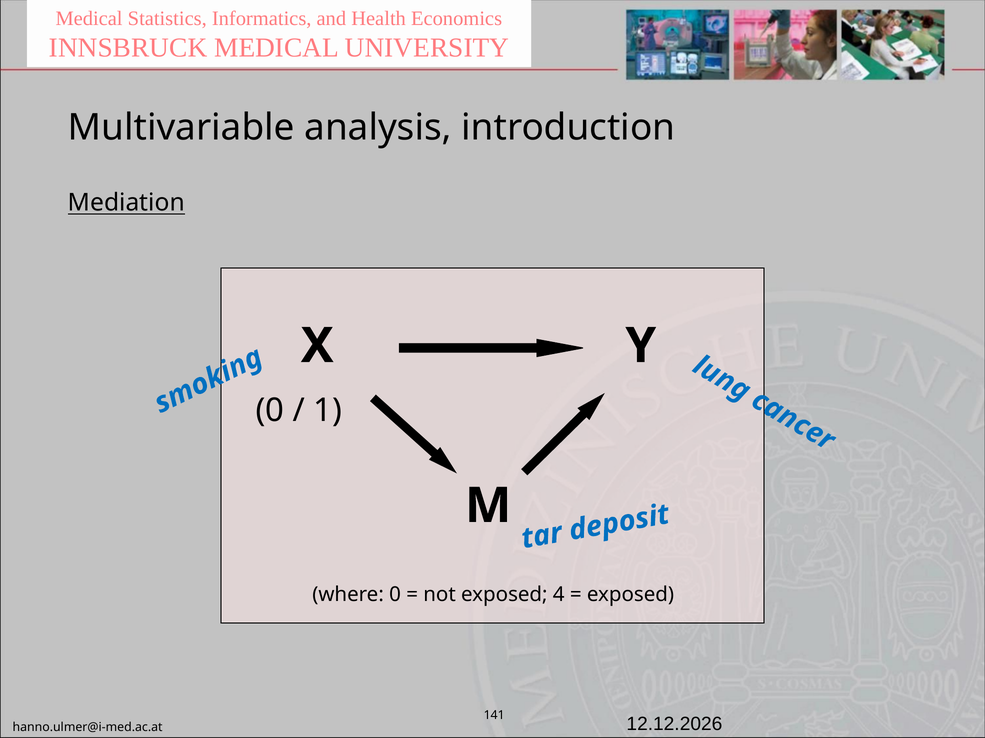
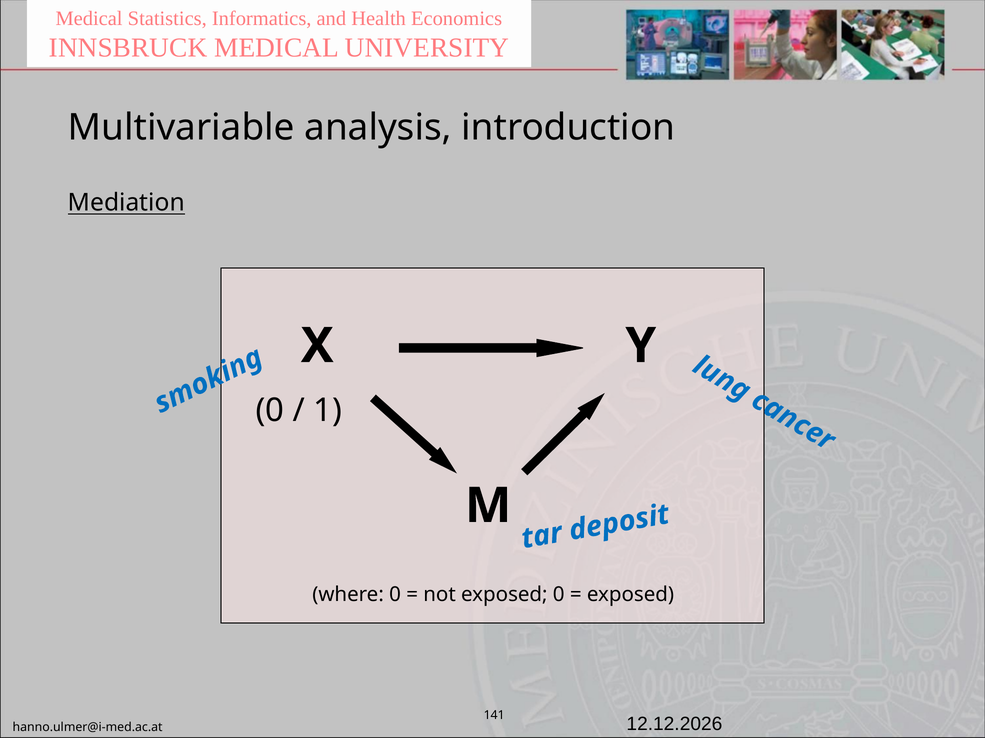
exposed 4: 4 -> 0 (559, 595)
